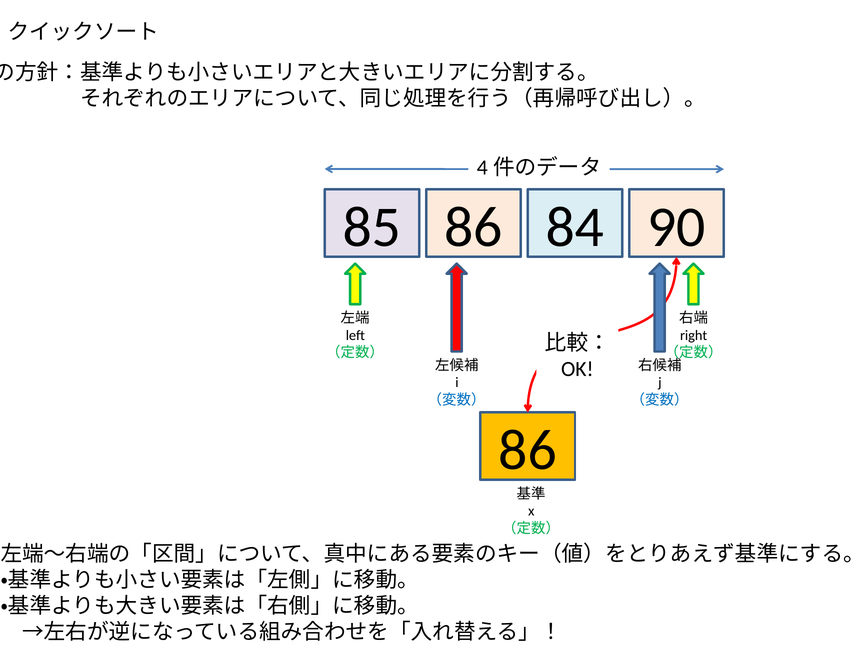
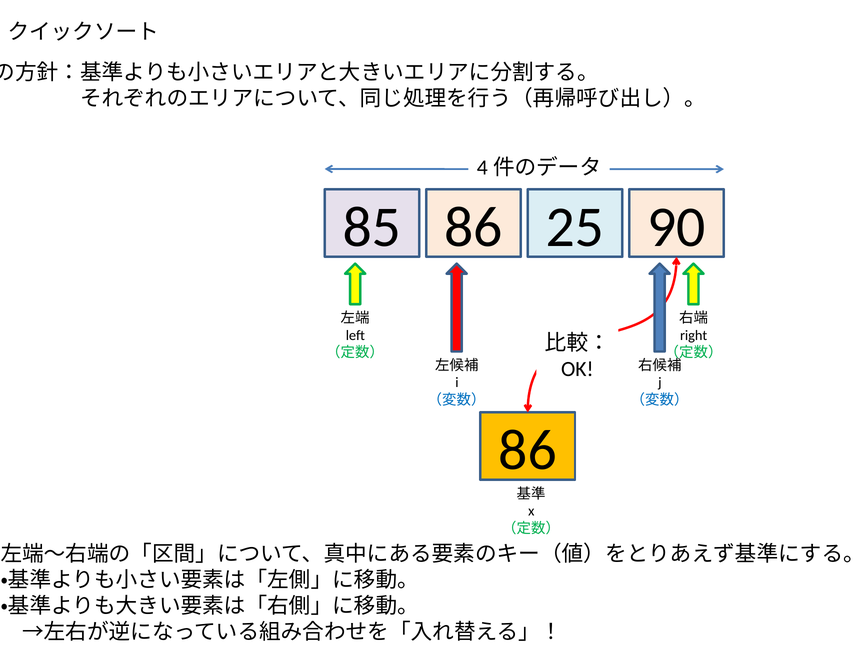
84: 84 -> 25 (575, 227)
